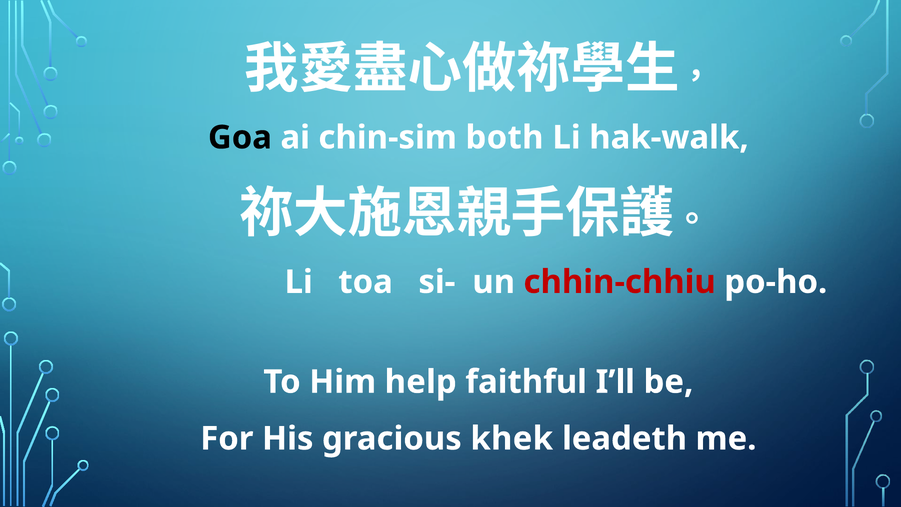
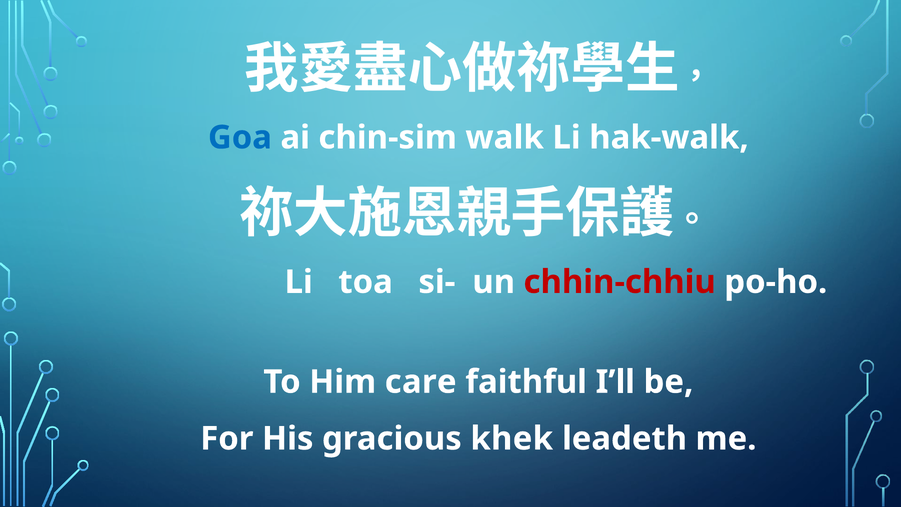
Goa colour: black -> blue (240, 138)
both: both -> walk (505, 138)
help: help -> care (421, 382)
